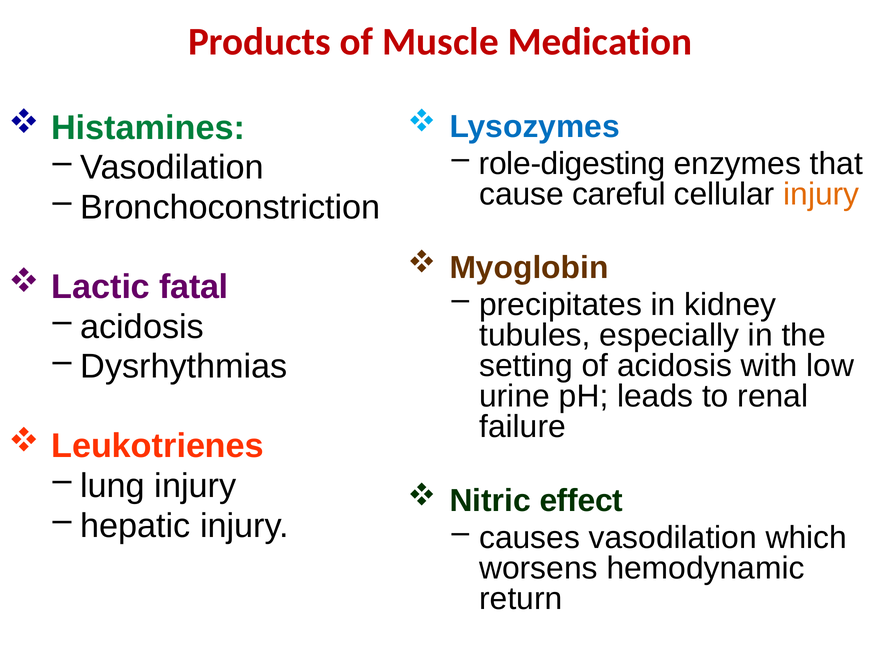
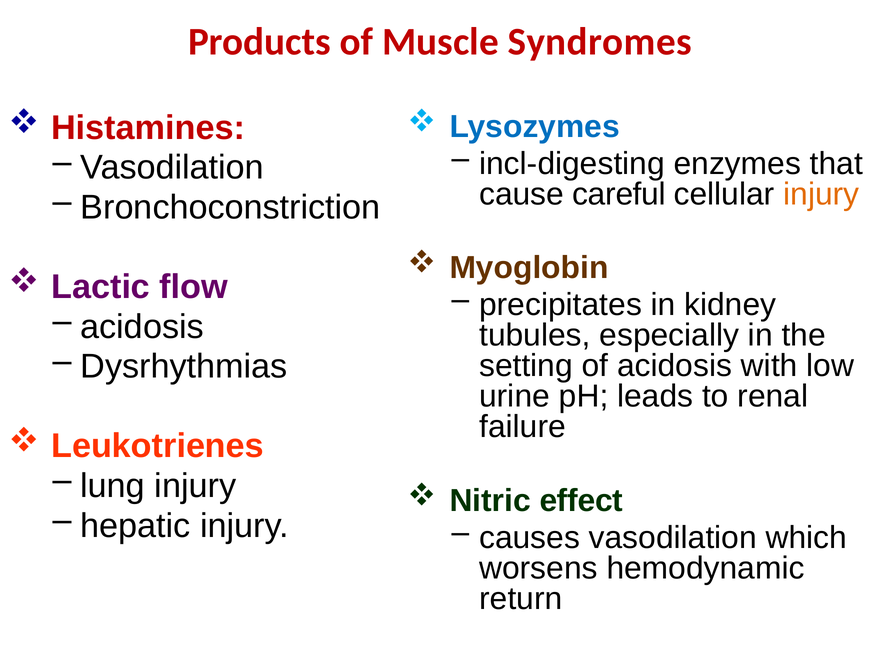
Medication: Medication -> Syndromes (600, 42)
Histamines colour: green -> red (148, 128)
role-digesting: role-digesting -> incl-digesting (572, 164)
fatal: fatal -> flow (194, 287)
